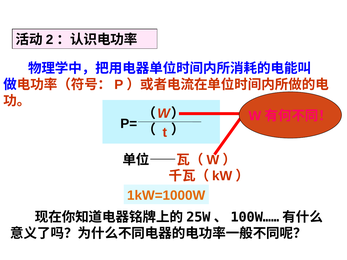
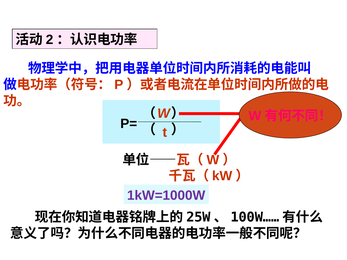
1kW=1000W colour: orange -> purple (166, 196)
